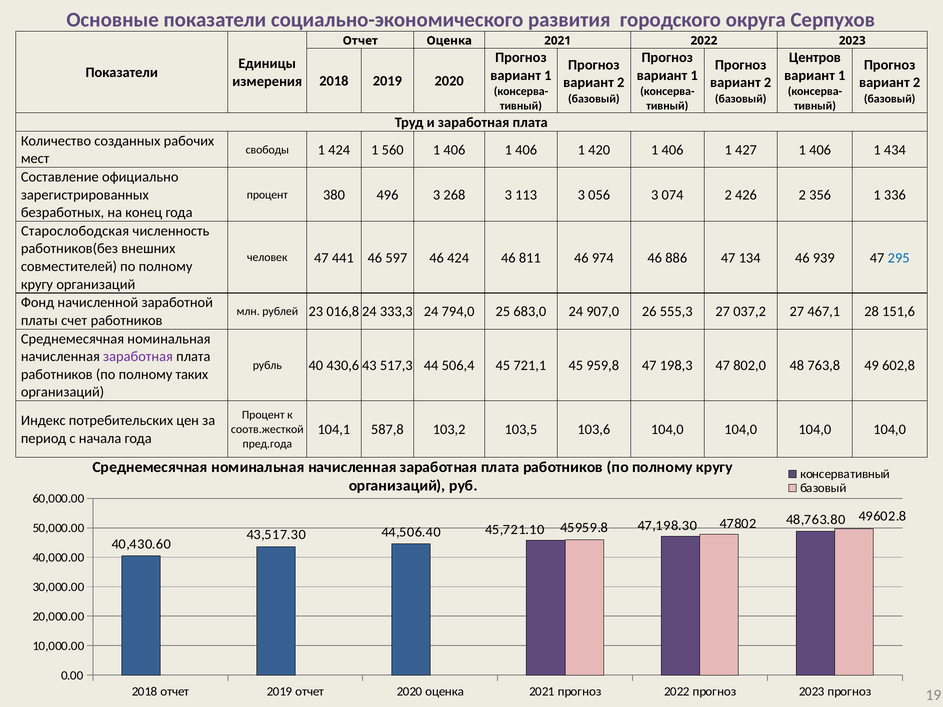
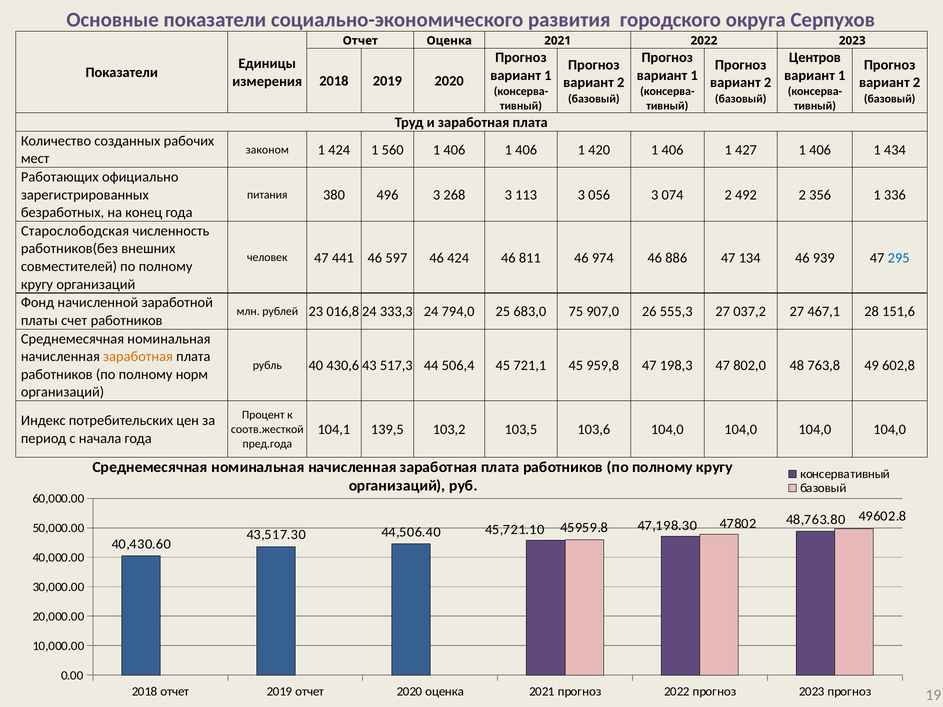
свободы: свободы -> законом (267, 150)
Составление: Составление -> Работающих (60, 177)
процент: процент -> питания (267, 195)
426: 426 -> 492 (746, 195)
683,0 24: 24 -> 75 (576, 312)
заработная colour: purple -> orange (138, 357)
таких: таких -> норм (192, 374)
587,8: 587,8 -> 139,5 (387, 430)
